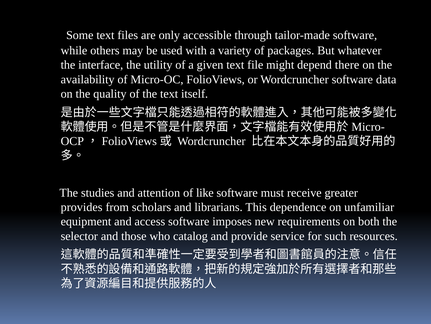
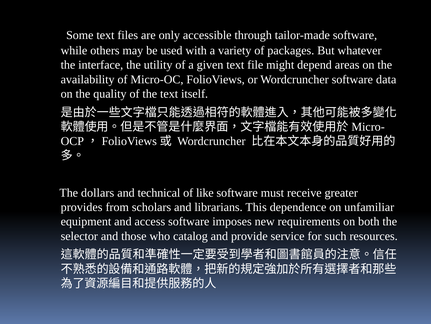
there: there -> areas (347, 65)
studies: studies -> dollars (98, 192)
attention: attention -> technical (159, 192)
